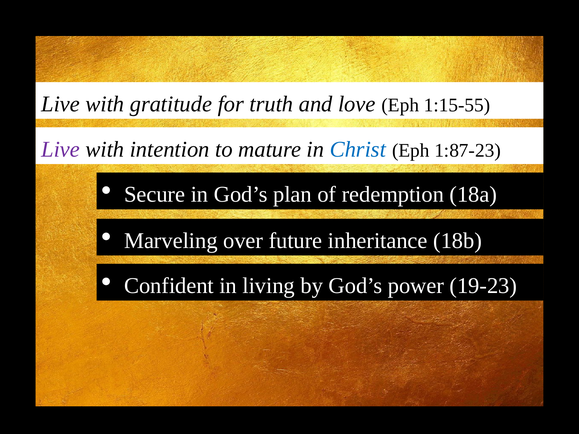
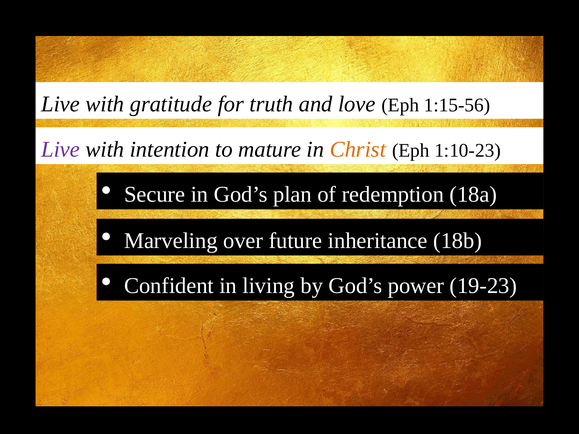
1:15-55: 1:15-55 -> 1:15-56 (457, 105)
Christ colour: blue -> orange (358, 149)
1:87-23: 1:87-23 -> 1:10-23 (468, 150)
